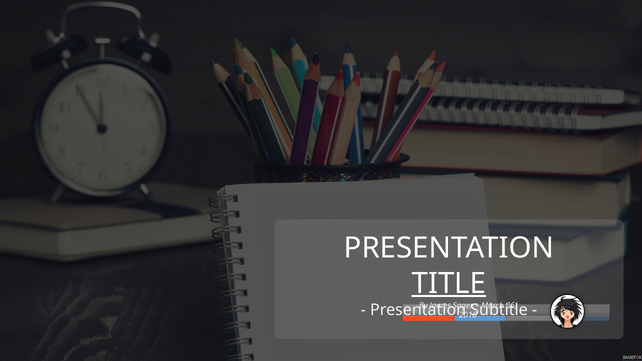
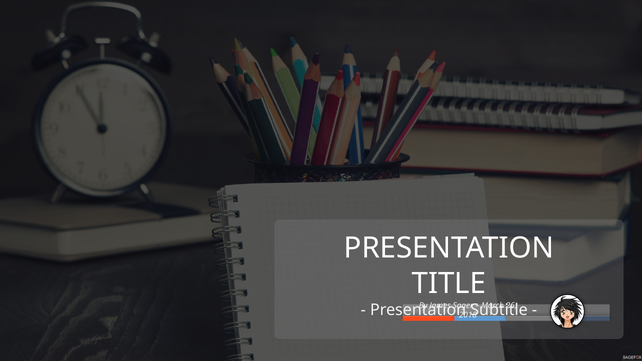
TITLE underline: present -> none (449, 284)
